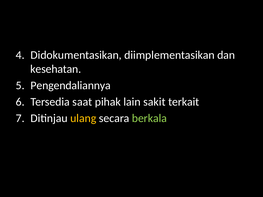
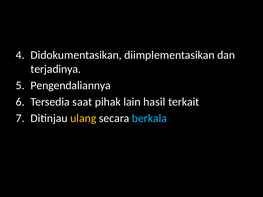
kesehatan: kesehatan -> terjadinya (56, 69)
sakit: sakit -> hasil (154, 102)
berkala colour: light green -> light blue (149, 118)
